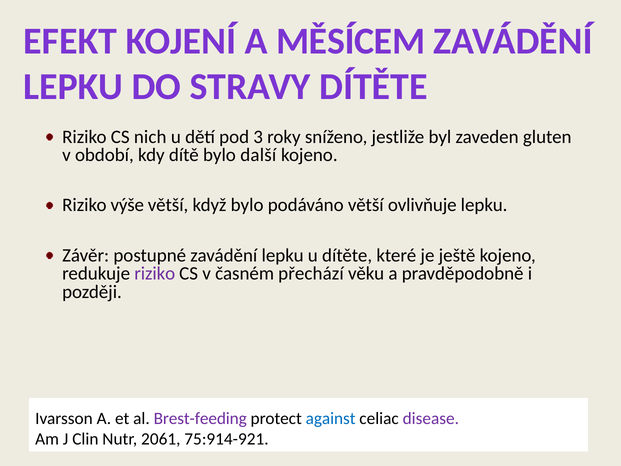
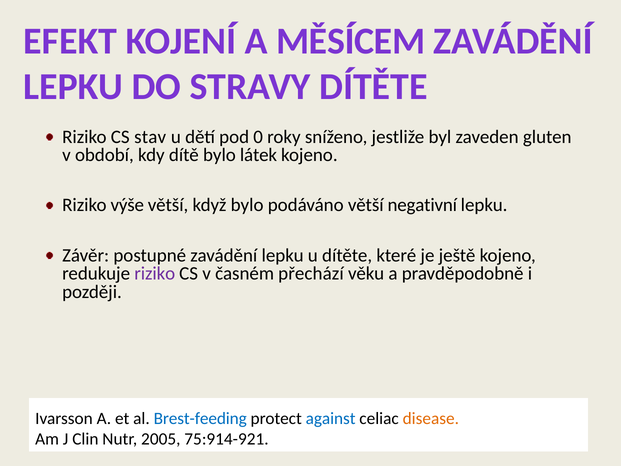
nich: nich -> stav (150, 137)
3: 3 -> 0 (258, 137)
další: další -> látek (258, 155)
ovlivňuje: ovlivňuje -> negativní (422, 205)
Brest-feeding colour: purple -> blue (200, 418)
disease colour: purple -> orange (431, 418)
2061: 2061 -> 2005 (161, 439)
